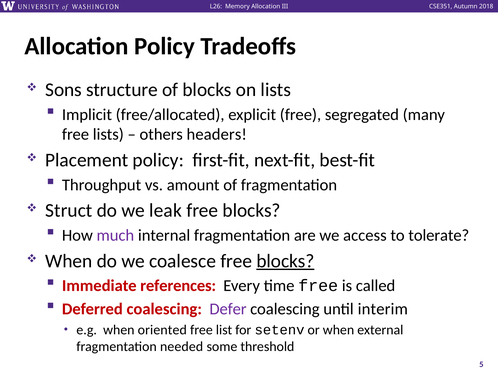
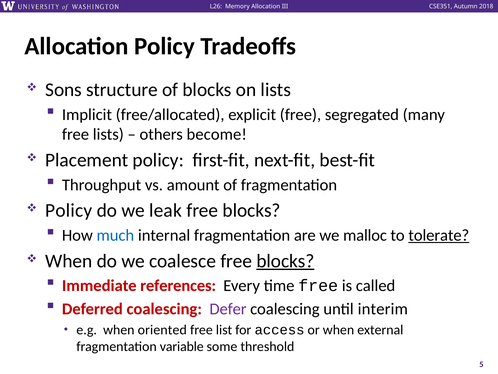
headers: headers -> become (217, 134)
Struct: Struct -> Policy (69, 210)
much colour: purple -> blue (115, 235)
access: access -> malloc (365, 235)
tolerate underline: none -> present (439, 235)
setenv: setenv -> access (280, 329)
needed: needed -> variable (182, 346)
